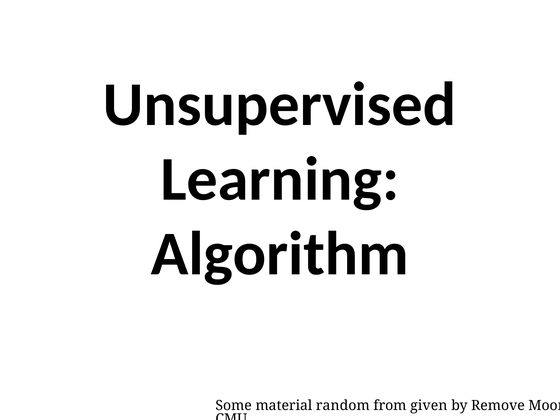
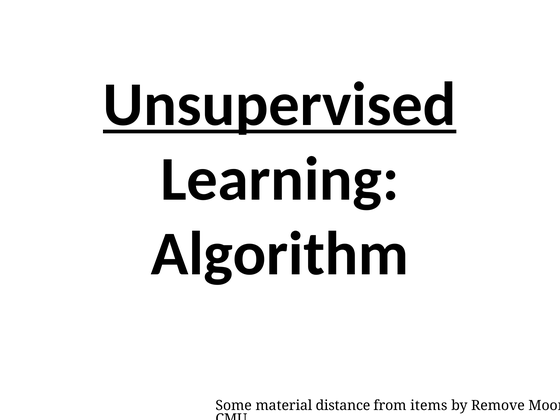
Unsupervised underline: none -> present (280, 105)
random: random -> distance (343, 406)
given: given -> items (429, 406)
